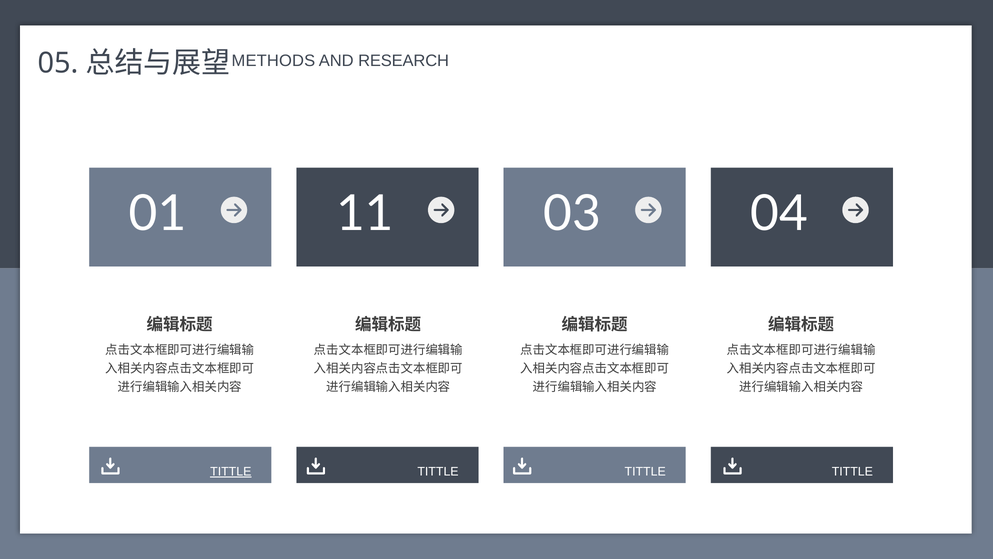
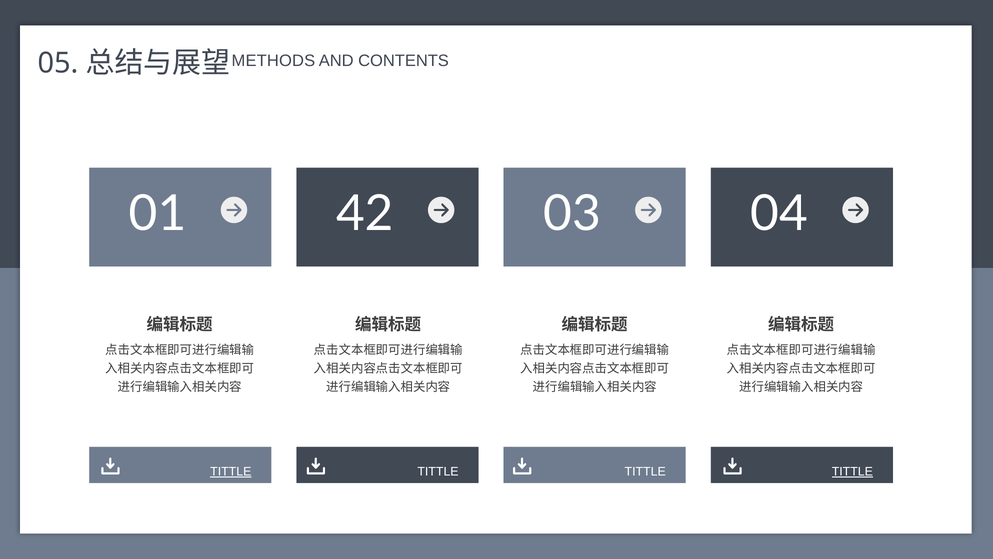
RESEARCH: RESEARCH -> CONTENTS (404, 61)
11: 11 -> 42 (365, 214)
TITTLE underline: none -> present (852, 471)
